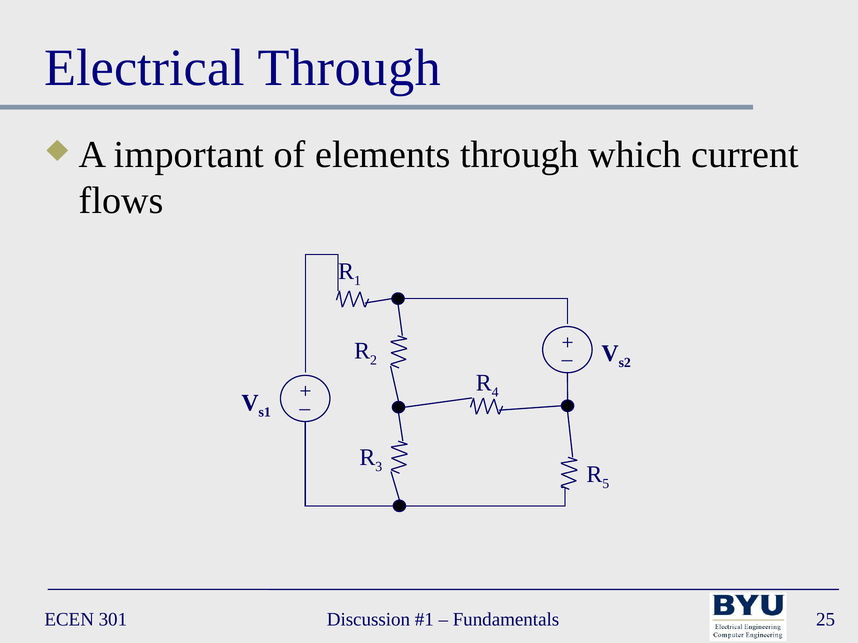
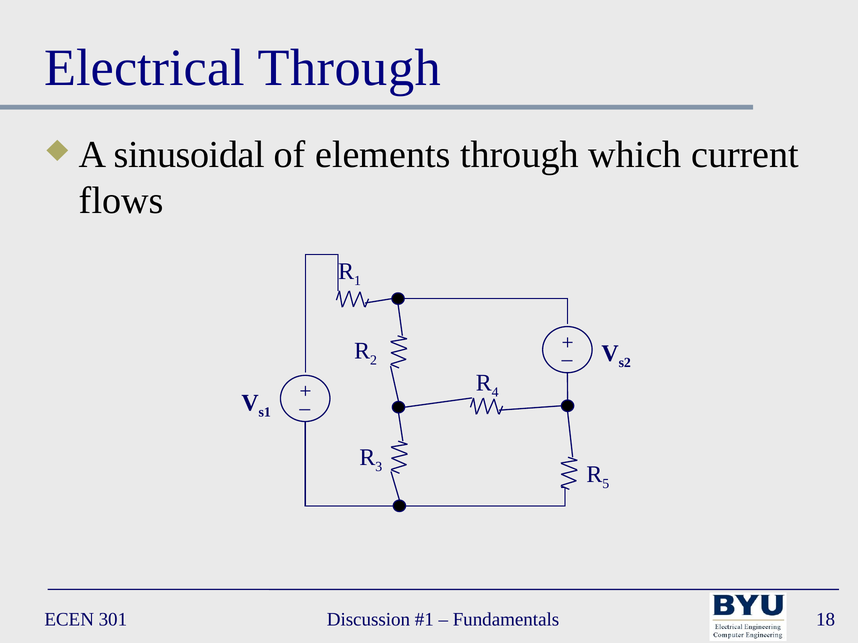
important: important -> sinusoidal (189, 155)
25: 25 -> 18 (826, 620)
